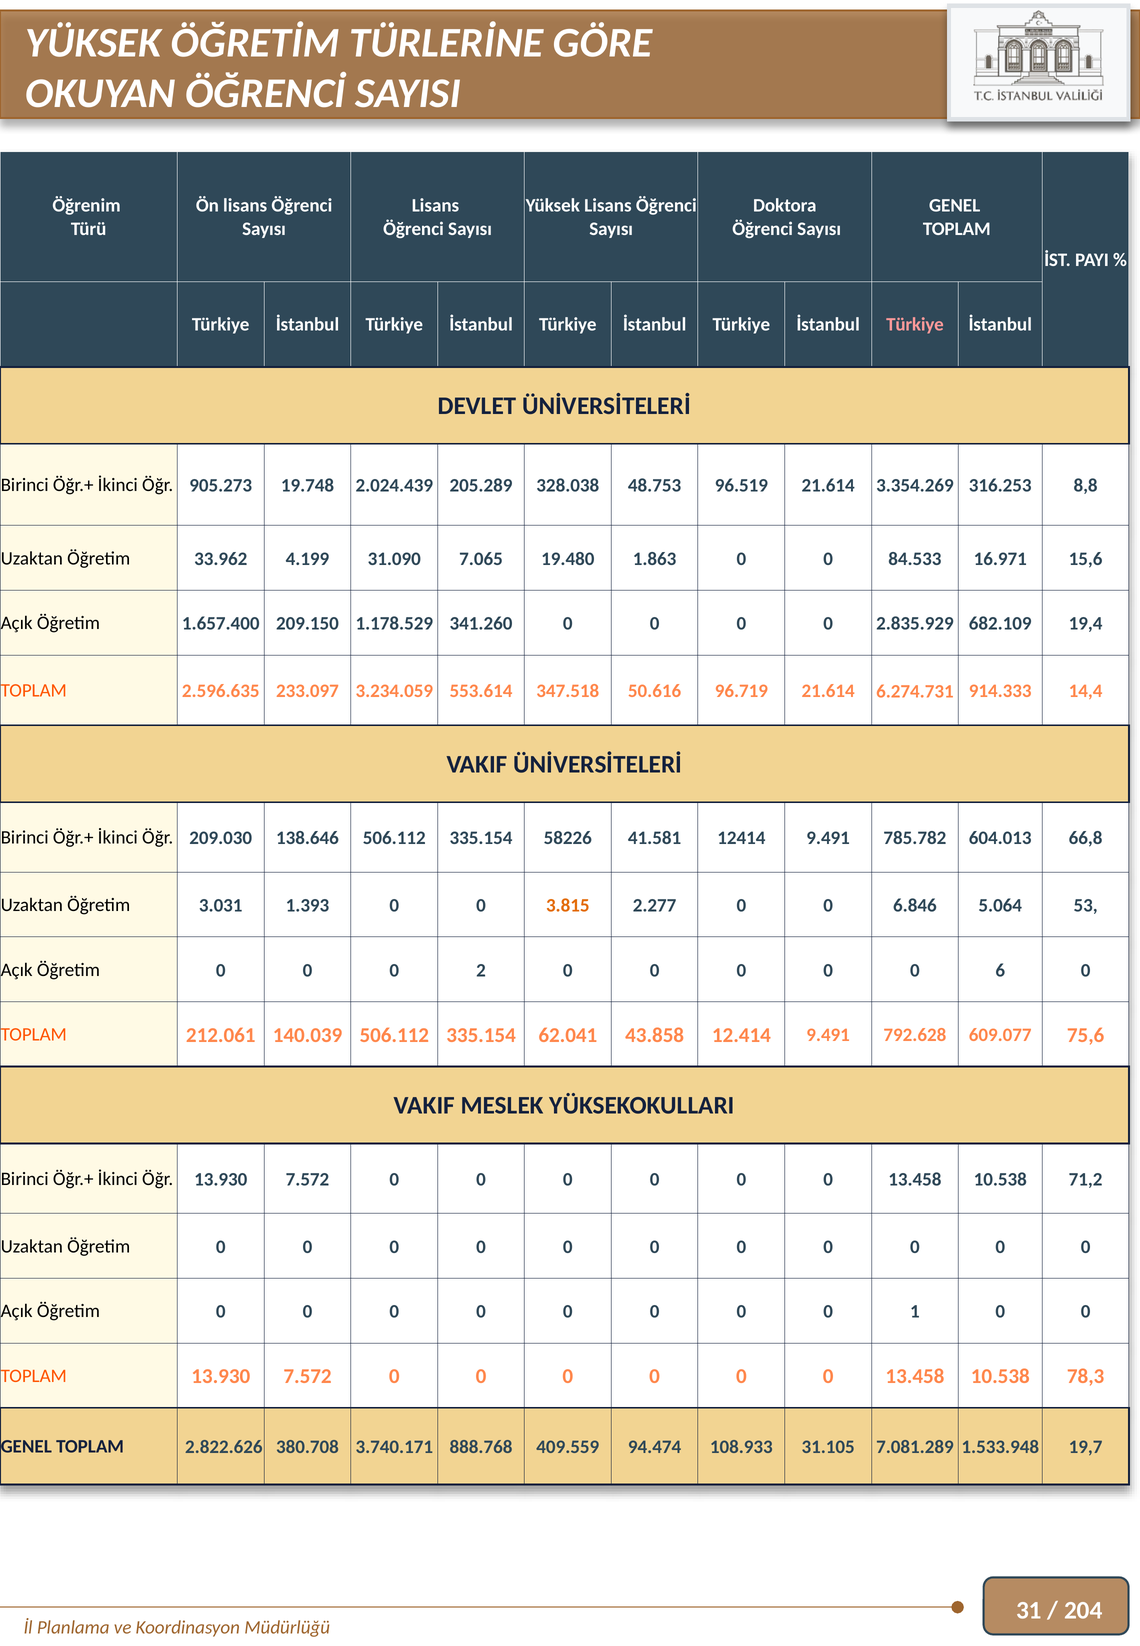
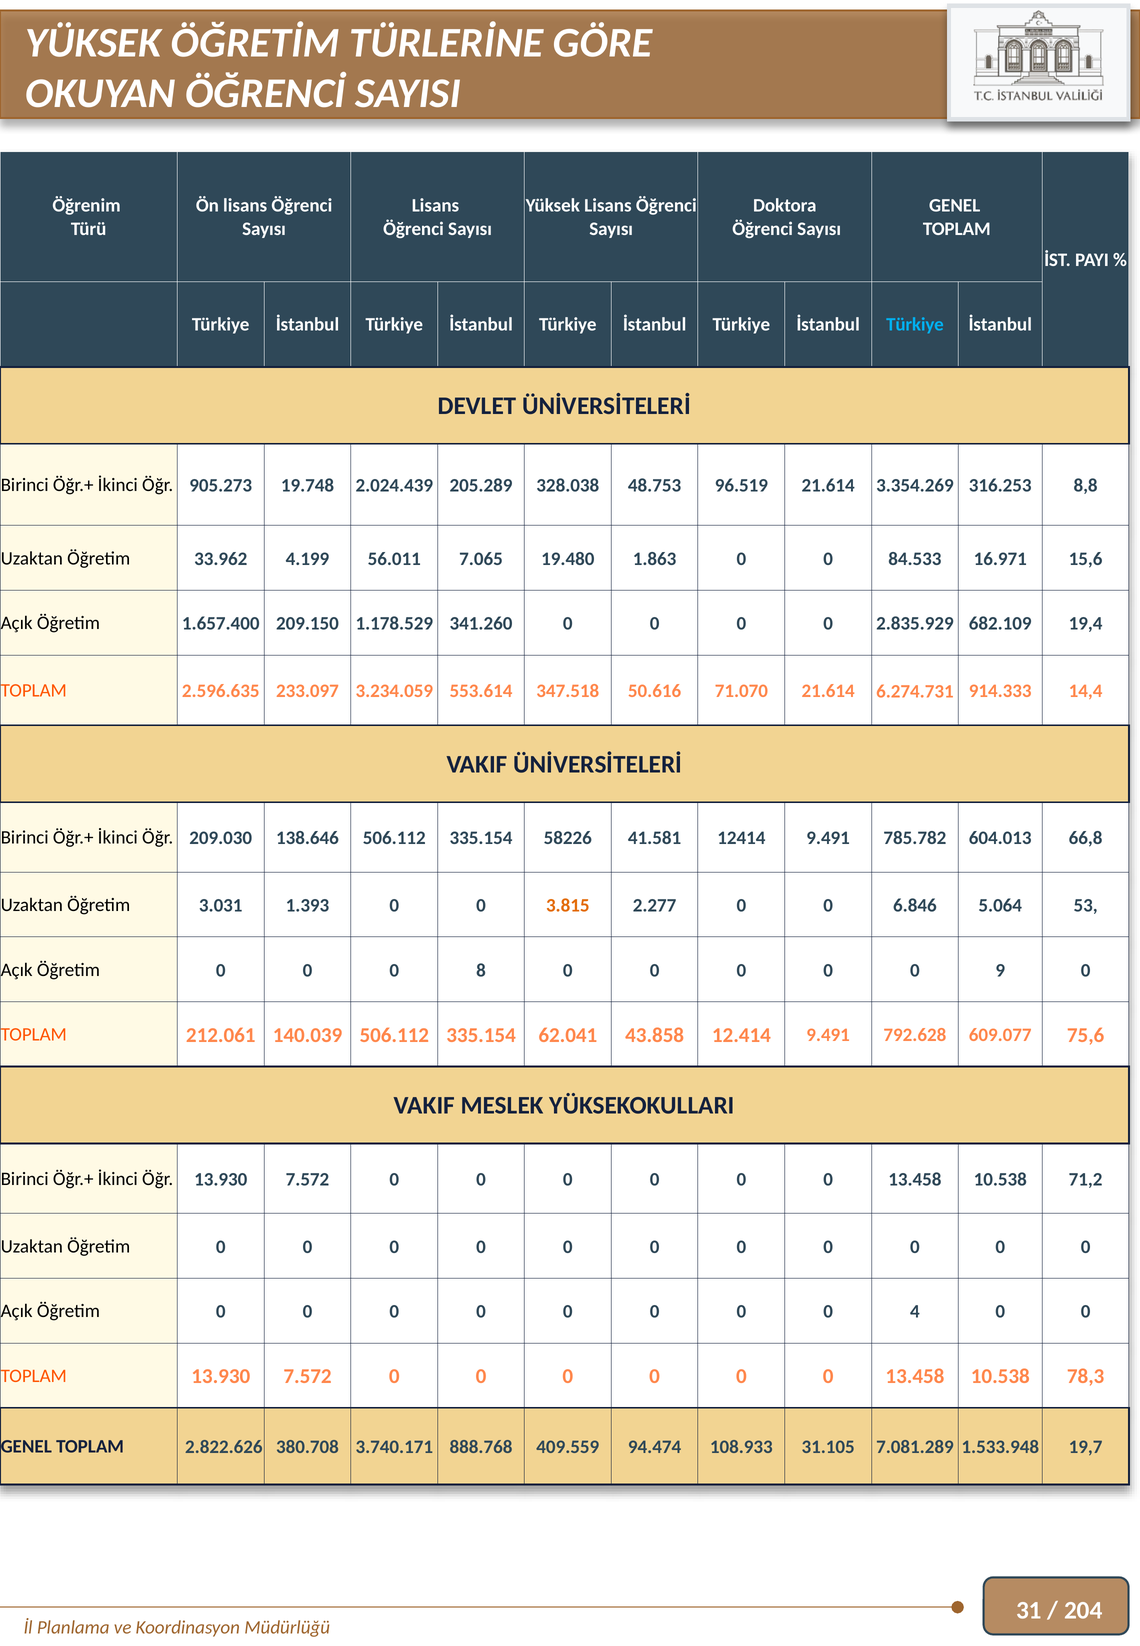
Türkiye colour: pink -> light blue (915, 325)
31.090: 31.090 -> 56.011 (394, 559)
96.719: 96.719 -> 71.070 (741, 691)
2: 2 -> 8 (481, 971)
6: 6 -> 9 (1000, 971)
1: 1 -> 4 (915, 1312)
